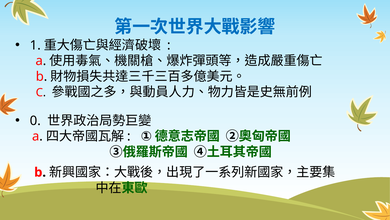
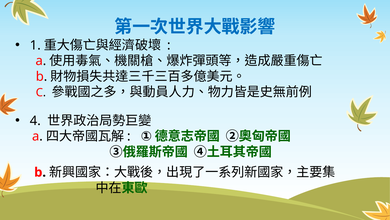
0: 0 -> 4 (35, 120)
